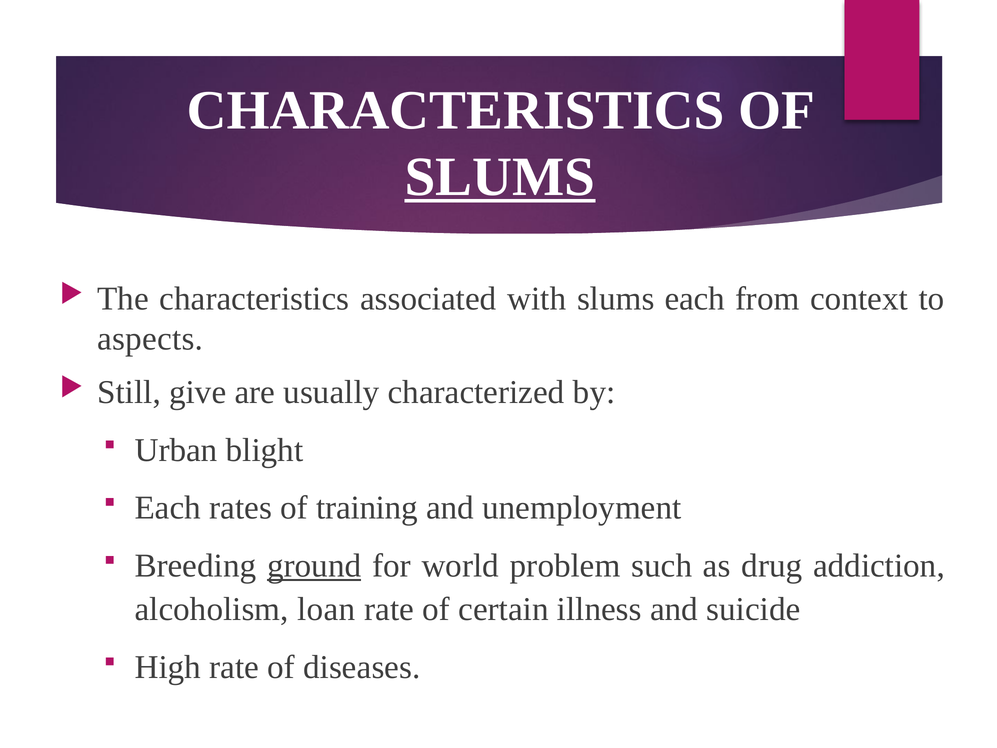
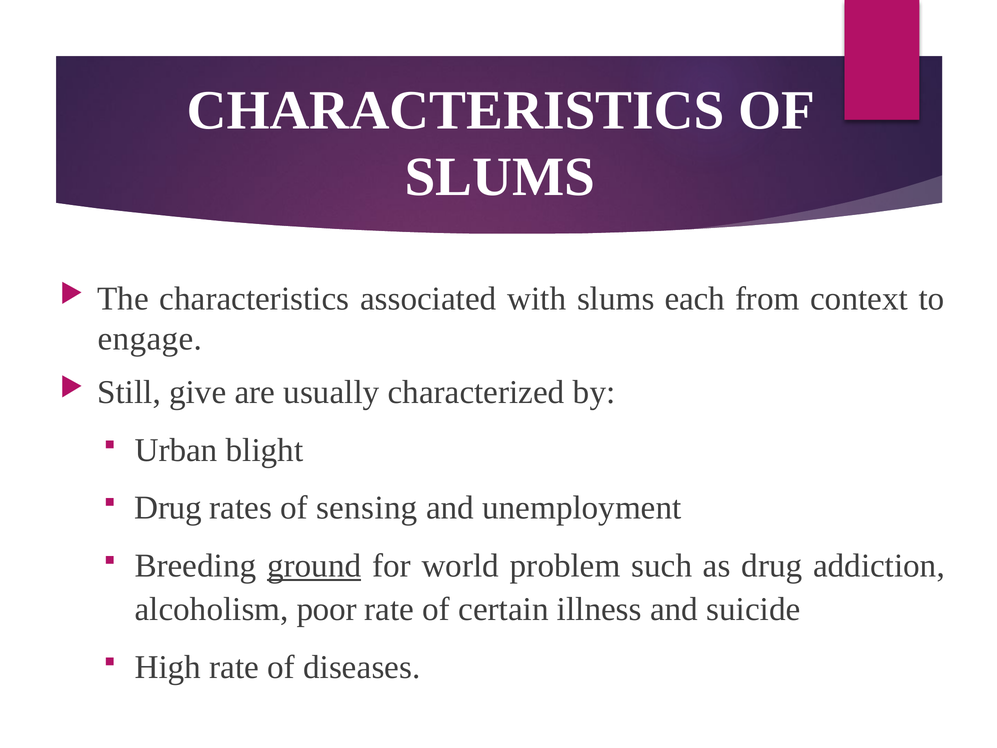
SLUMS underline: present -> none (500, 177)
aspects: aspects -> engage (150, 339)
Each: Each -> Drug (168, 508)
training: training -> sensing (367, 508)
loan: loan -> poor (327, 609)
